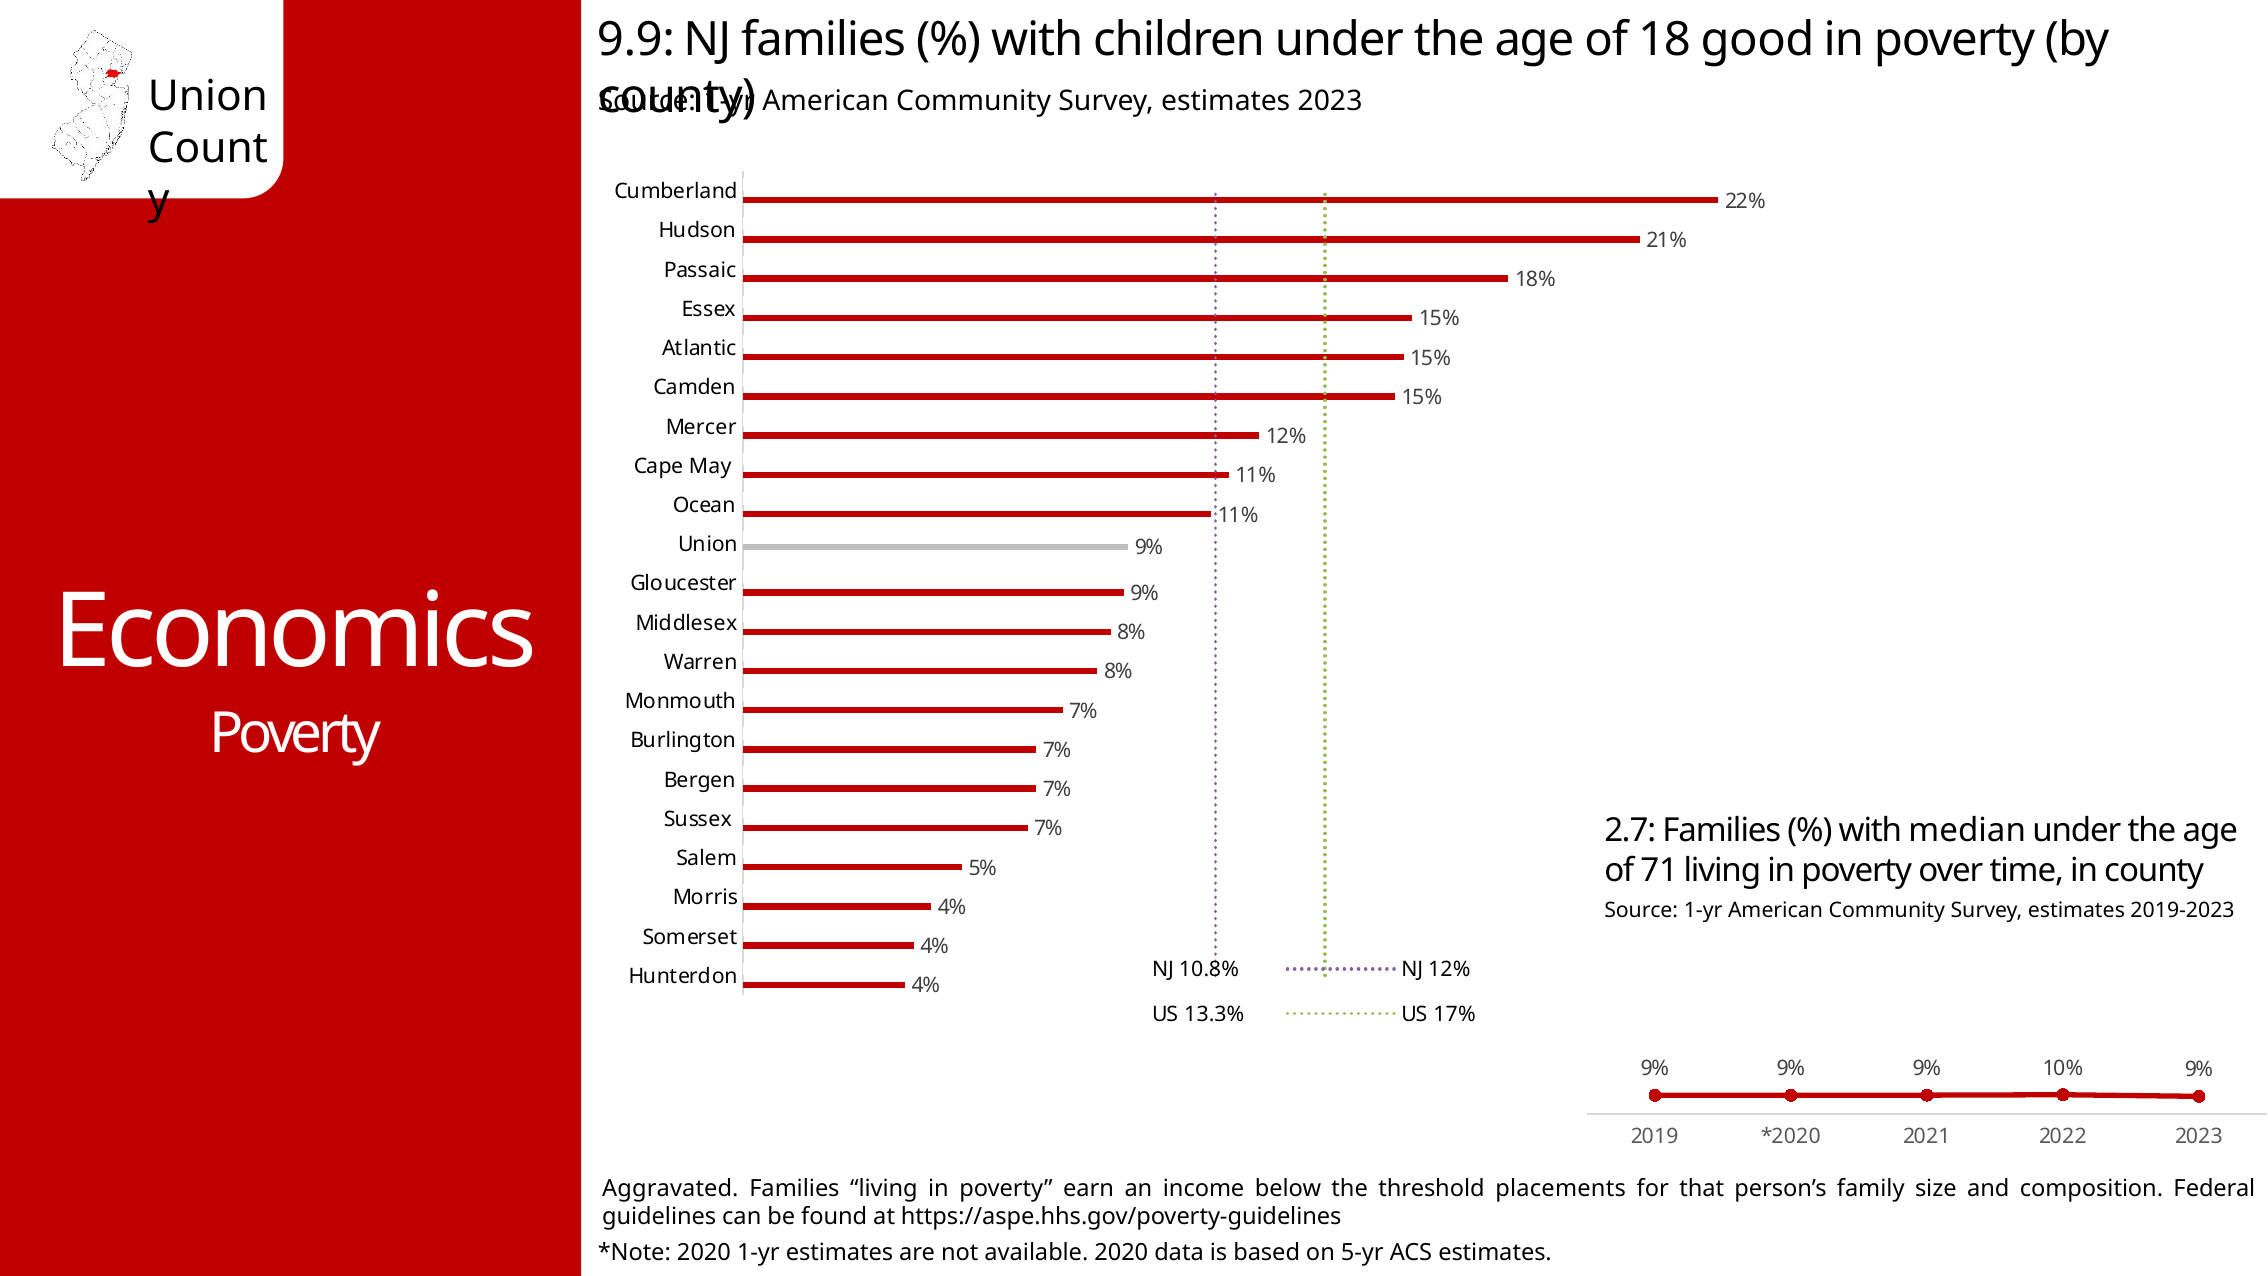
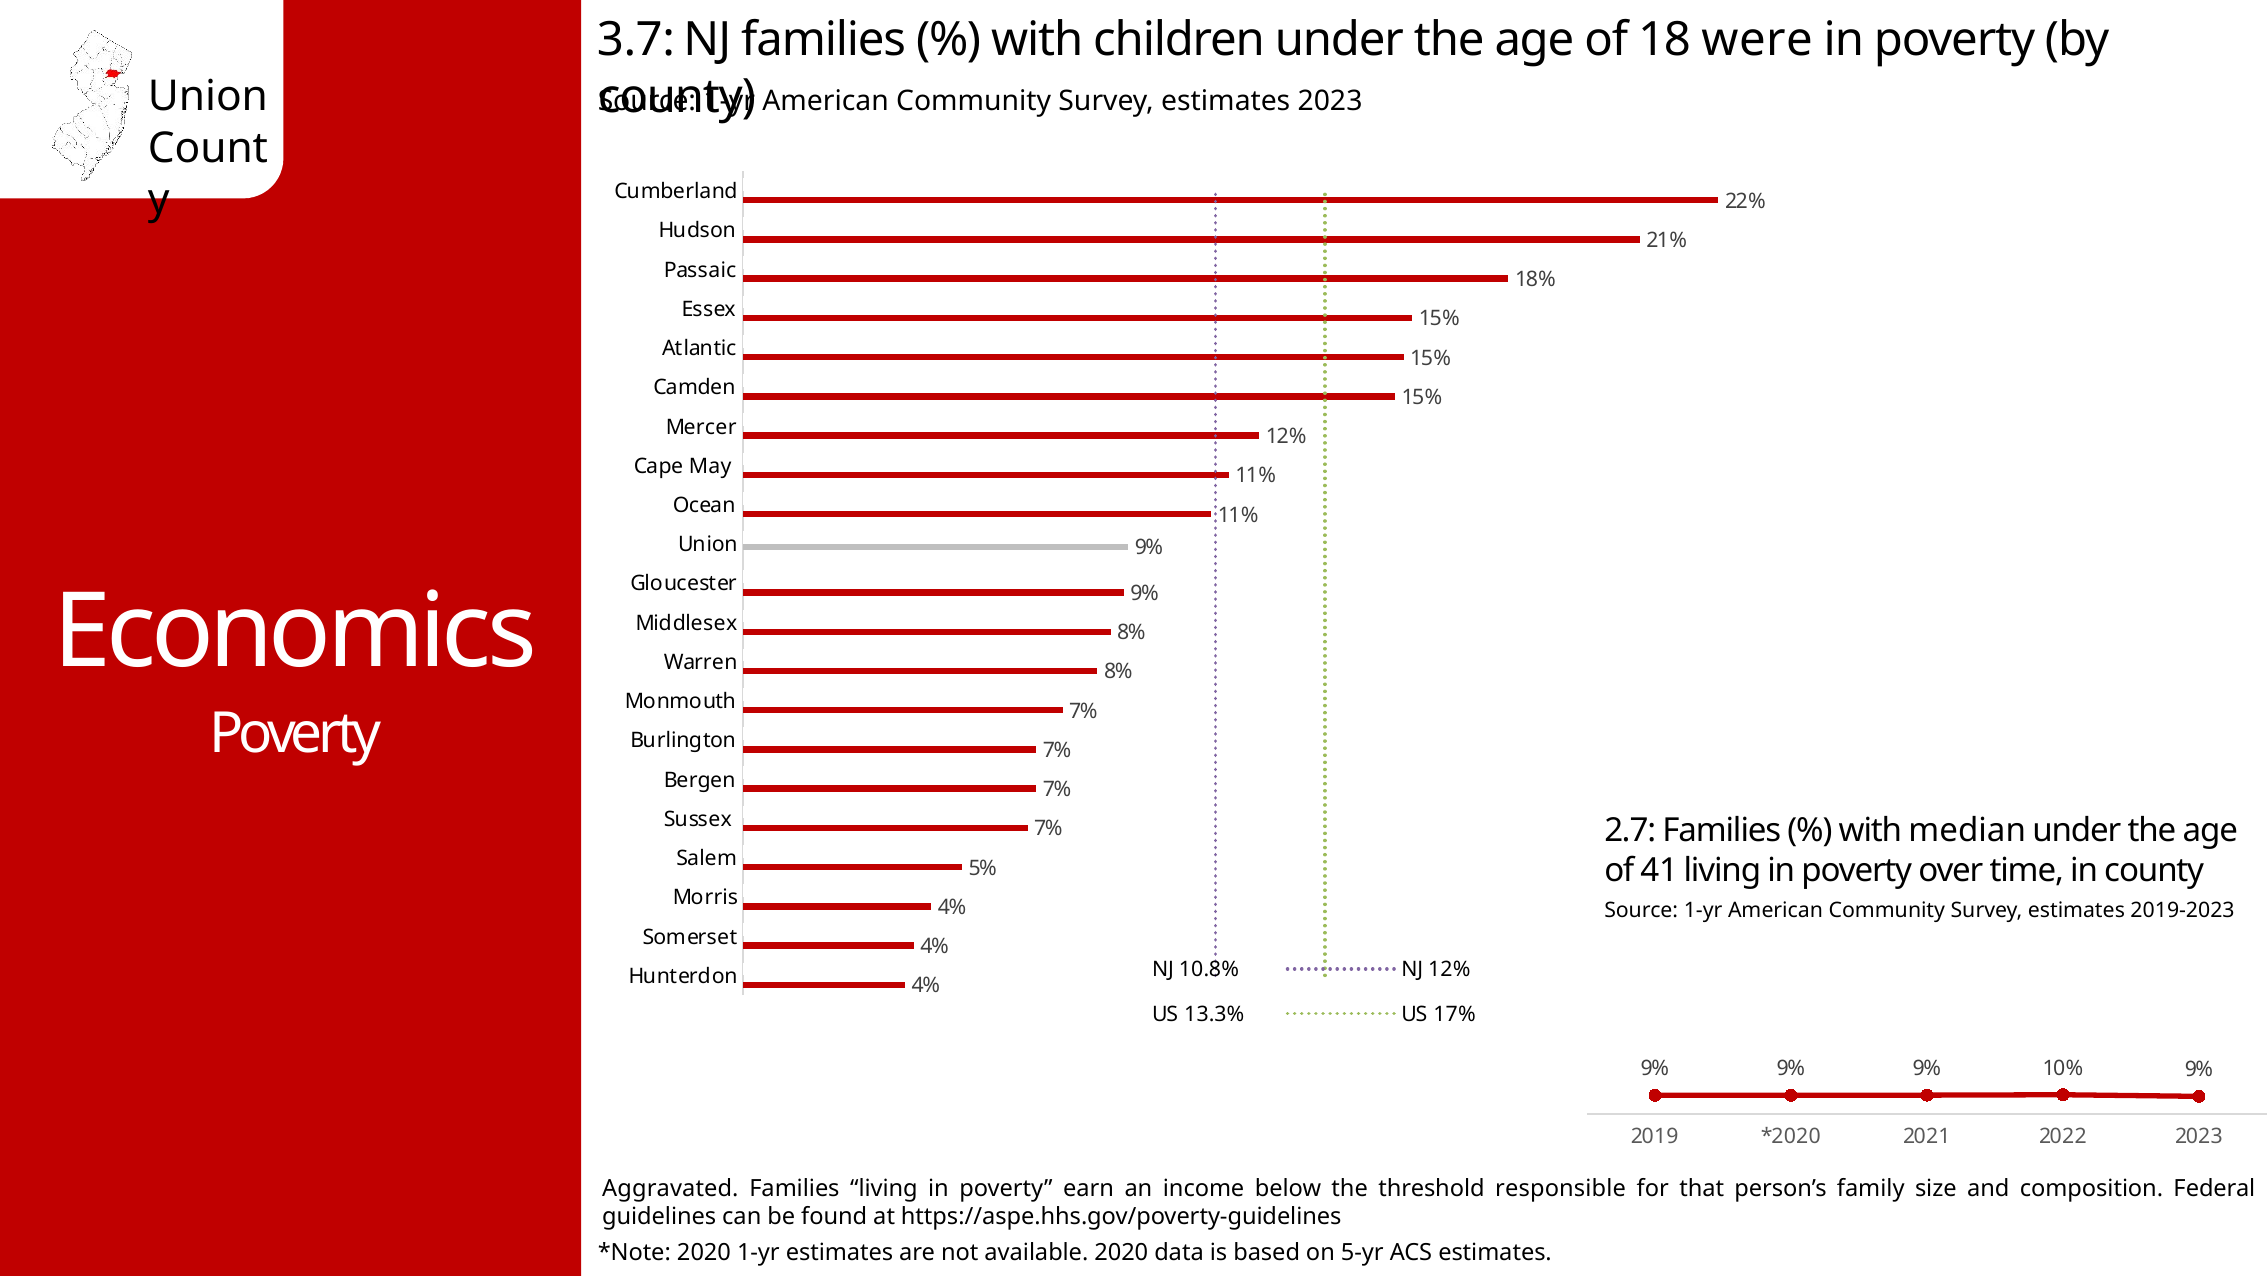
9.9: 9.9 -> 3.7 (636, 40)
good: good -> were (1757, 40)
71: 71 -> 41 (1659, 870)
placements: placements -> responsible (1561, 1188)
